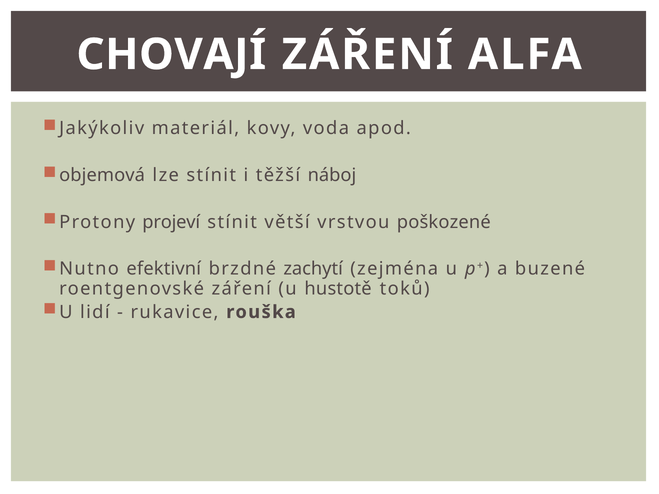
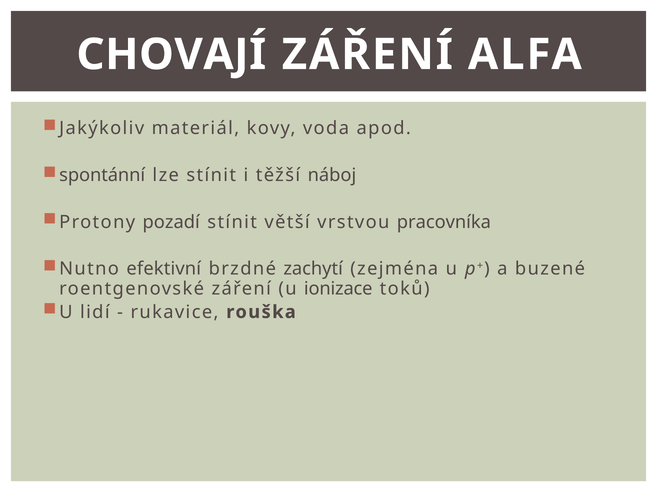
objemová: objemová -> spontánní (102, 175)
projeví: projeví -> pozadí (171, 222)
poškozené: poškozené -> pracovníka (444, 222)
hustotě: hustotě -> ionizace (338, 289)
